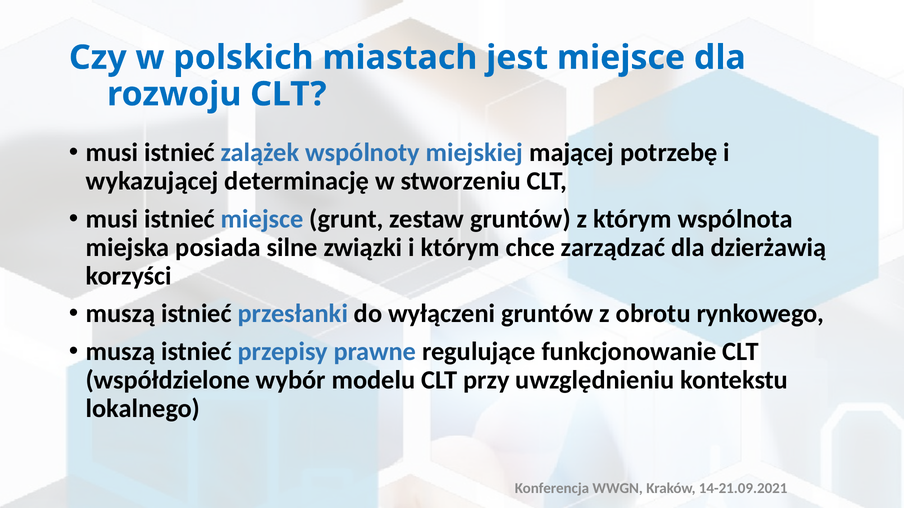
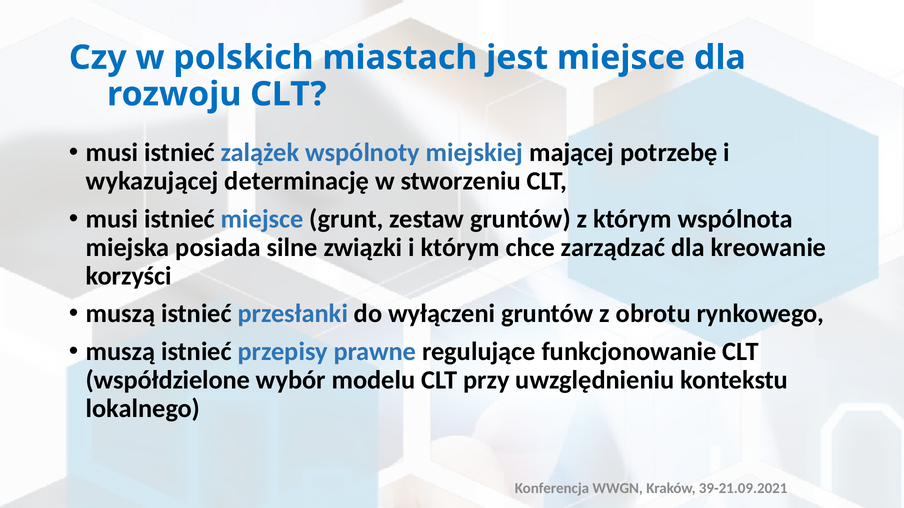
dzierżawią: dzierżawią -> kreowanie (768, 248)
14-21.09.2021: 14-21.09.2021 -> 39-21.09.2021 (743, 489)
